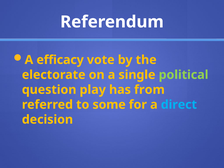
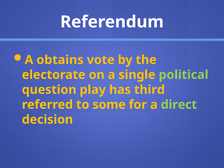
efficacy: efficacy -> obtains (60, 60)
from: from -> third (149, 90)
direct colour: light blue -> light green (179, 105)
